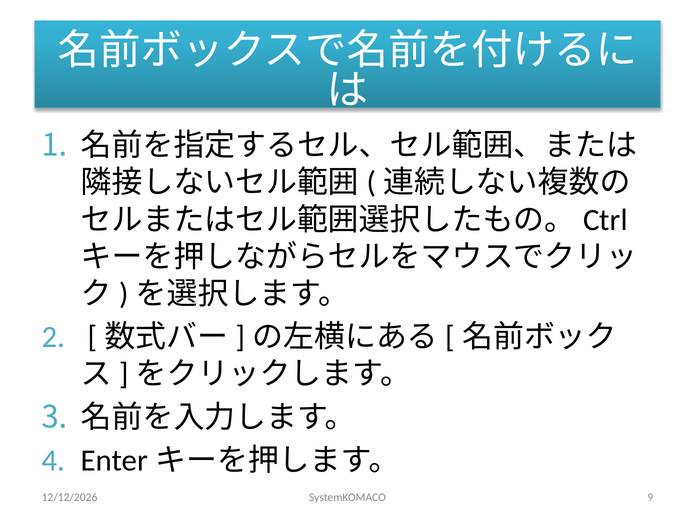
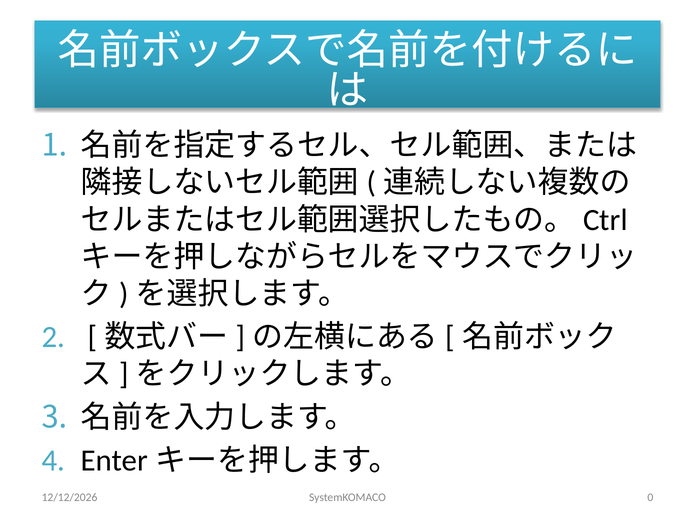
9: 9 -> 0 (650, 498)
